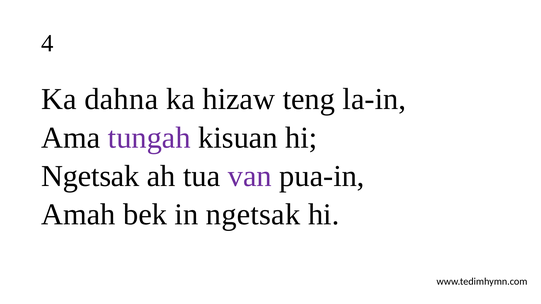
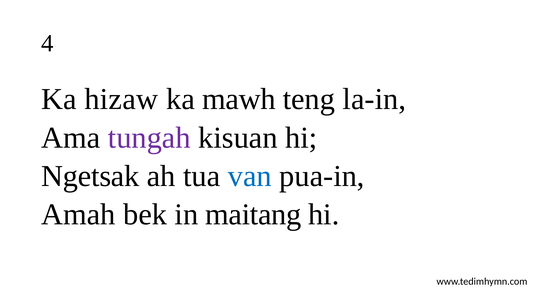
dahna: dahna -> hizaw (121, 99)
hizaw: hizaw -> mawh (239, 99)
van colour: purple -> blue (250, 176)
in ngetsak: ngetsak -> maitang (253, 215)
